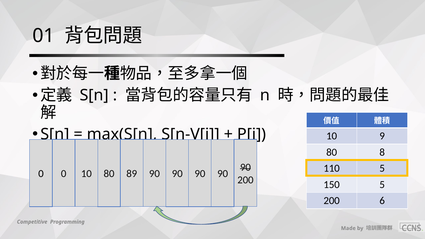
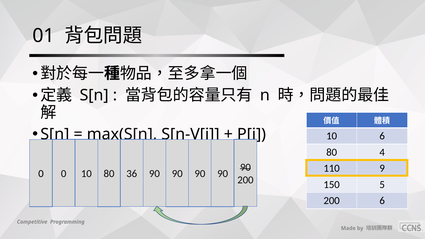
10 9: 9 -> 6 (382, 136)
8: 8 -> 4 (382, 152)
110 5: 5 -> 9 (382, 168)
89: 89 -> 36 (132, 174)
